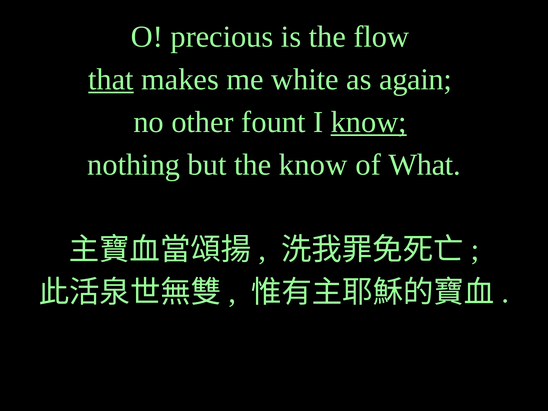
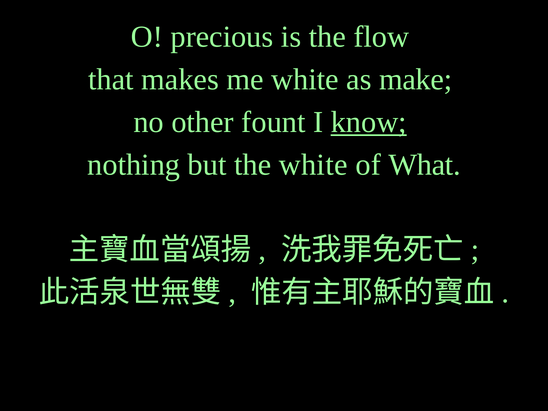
that underline: present -> none (111, 79)
again: again -> make (416, 79)
the know: know -> white (313, 165)
